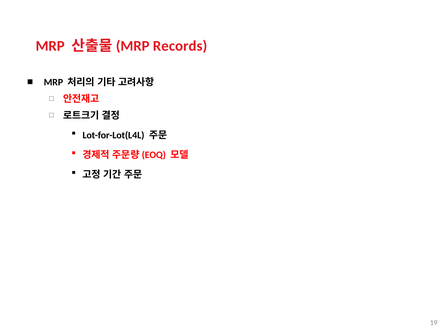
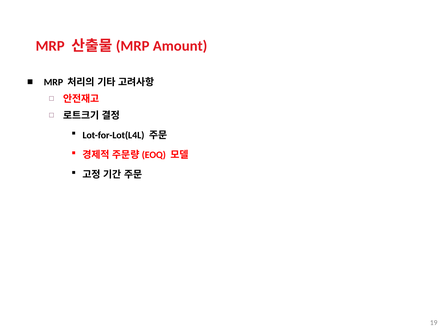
Records: Records -> Amount (180, 46)
